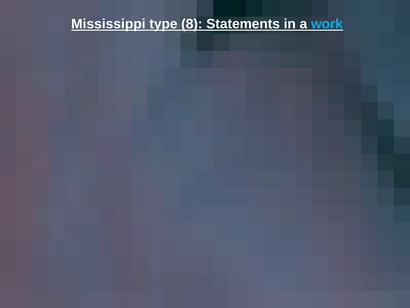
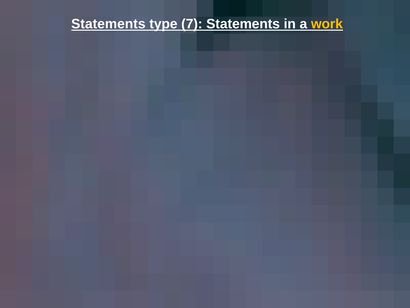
Mississippi: Mississippi -> Statements (108, 24)
8: 8 -> 7 (192, 24)
work colour: light blue -> yellow (327, 24)
